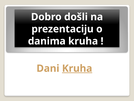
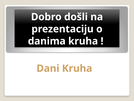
Kruha underline: present -> none (77, 68)
